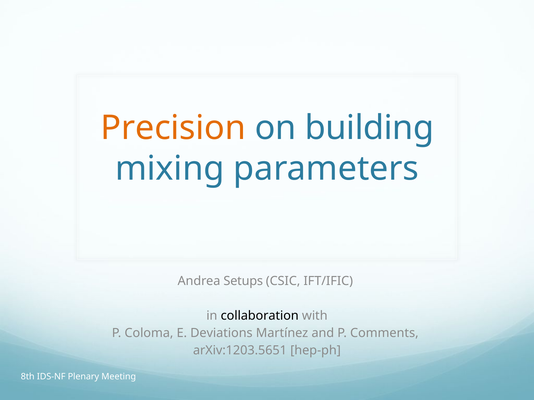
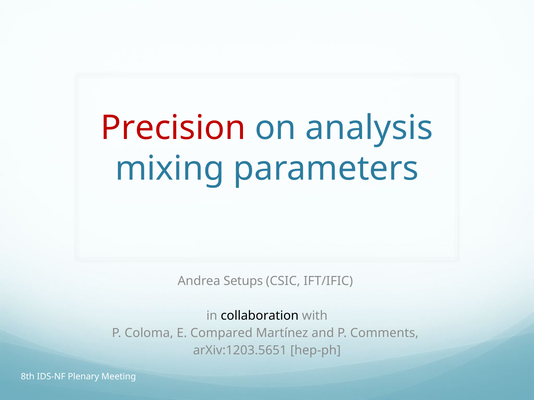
Precision colour: orange -> red (173, 128)
building: building -> analysis (369, 128)
Deviations: Deviations -> Compared (221, 333)
